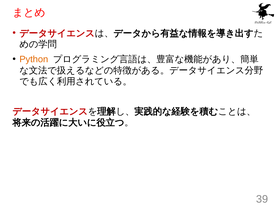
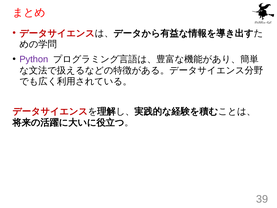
Python colour: orange -> purple (34, 59)
